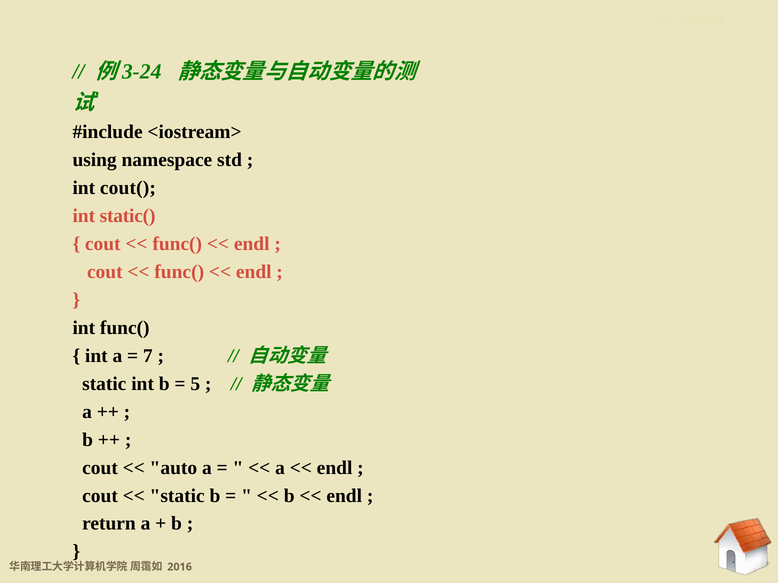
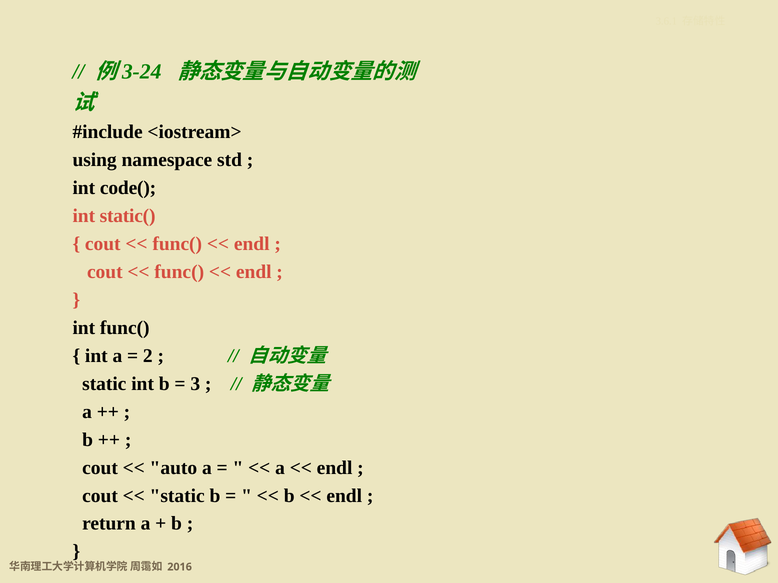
cout(: cout( -> code( (128, 188)
7: 7 -> 2 (148, 356)
5: 5 -> 3 (195, 384)
